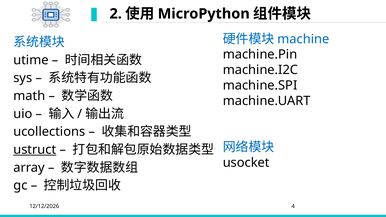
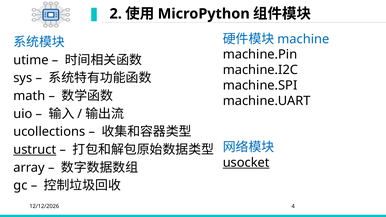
usocket underline: none -> present (246, 163)
